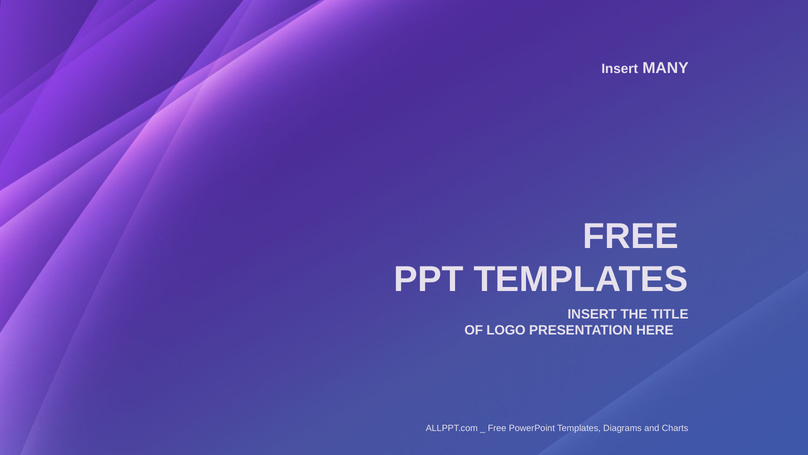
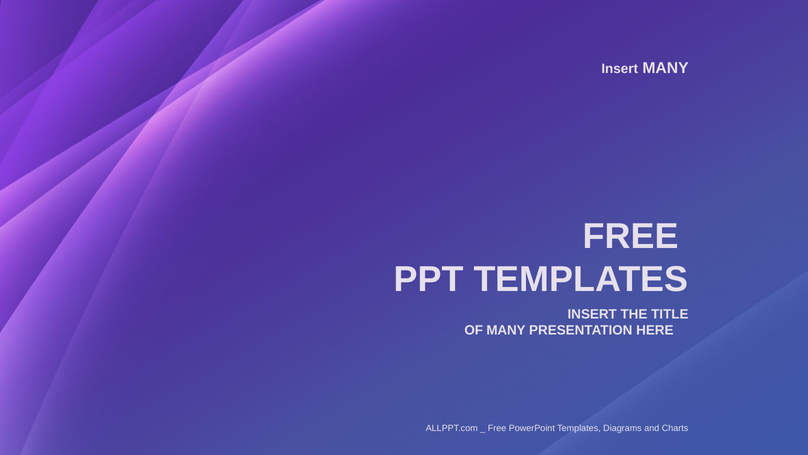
OF LOGO: LOGO -> MANY (506, 330)
